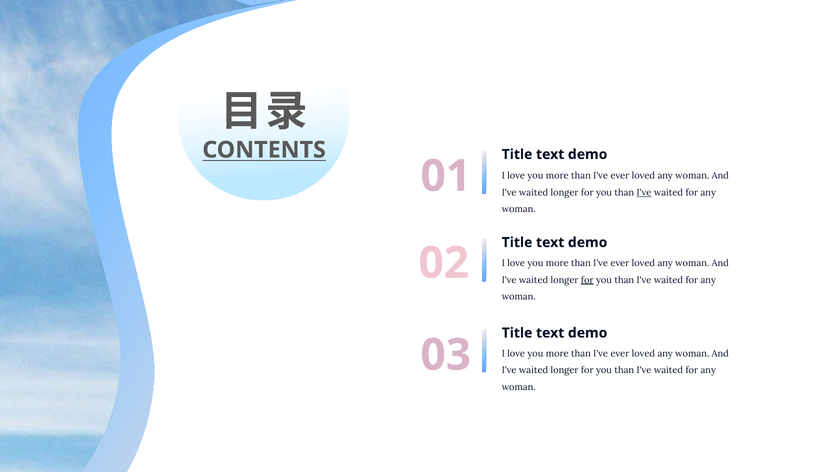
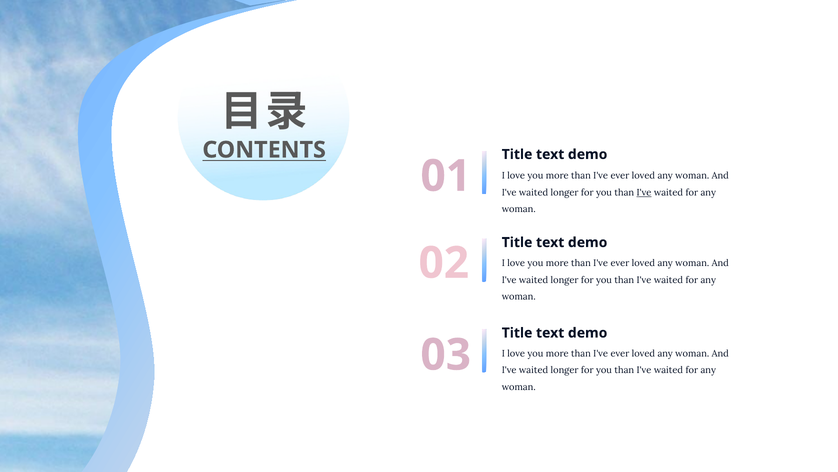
for underline: present -> none (587, 280)
